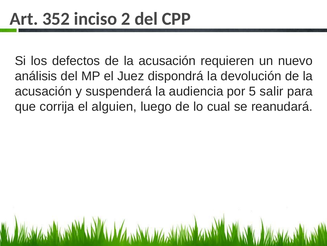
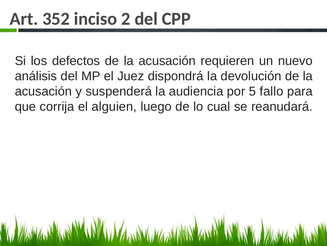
salir: salir -> fallo (272, 91)
